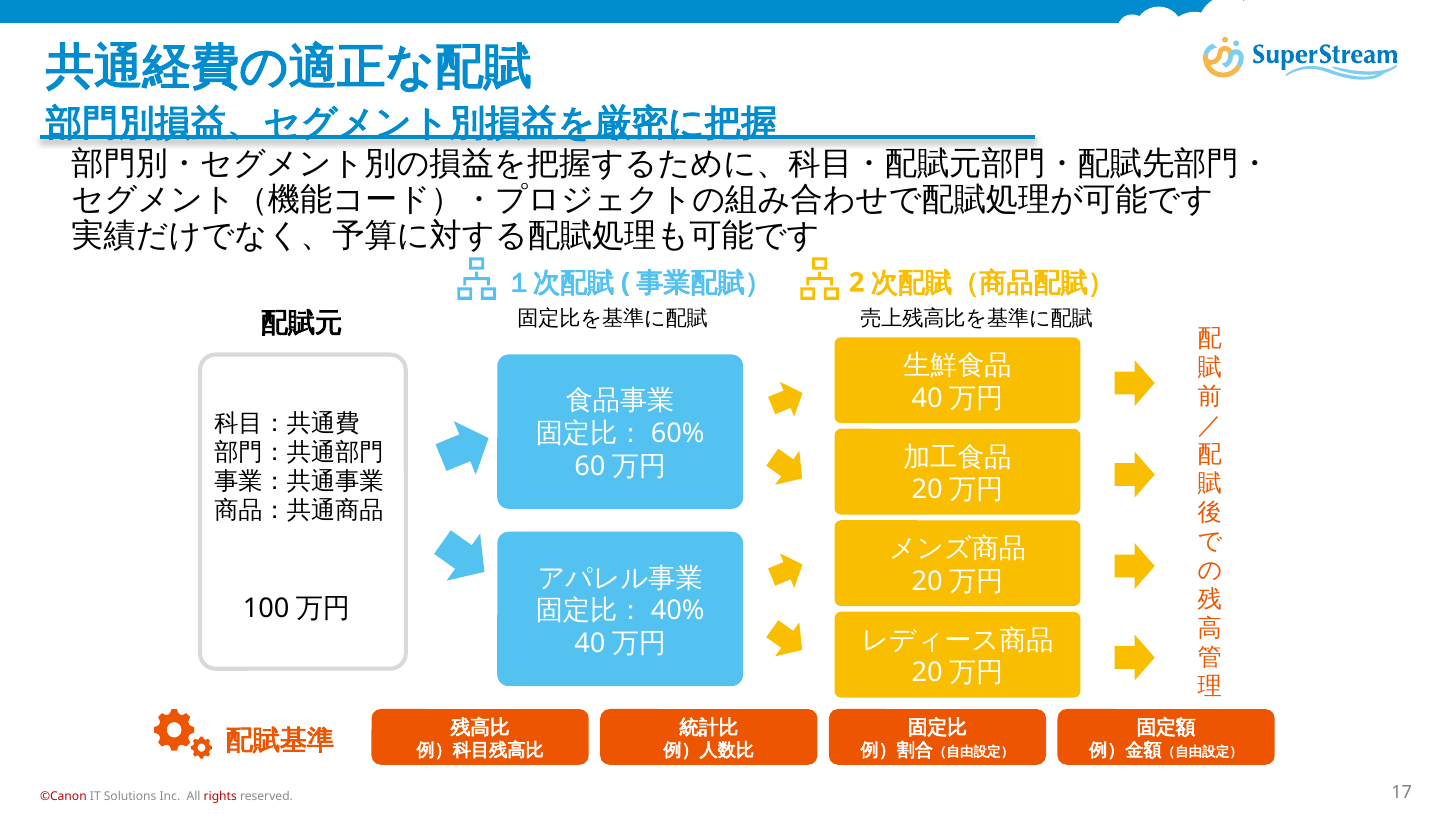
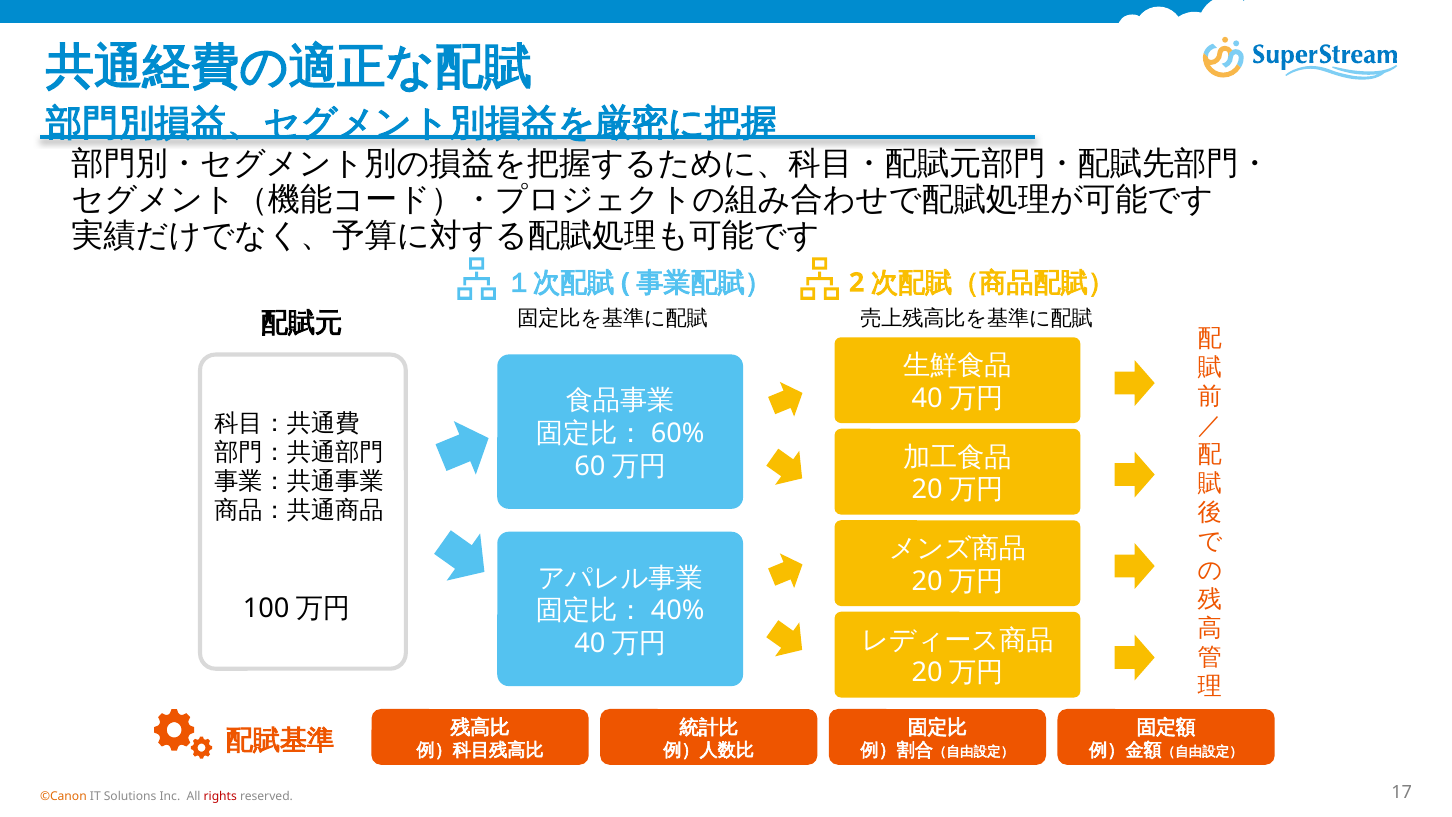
©Canon colour: red -> orange (63, 796)
